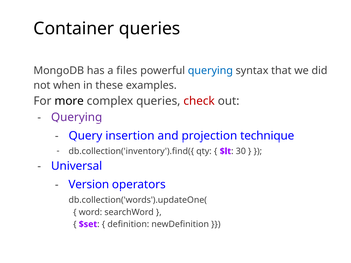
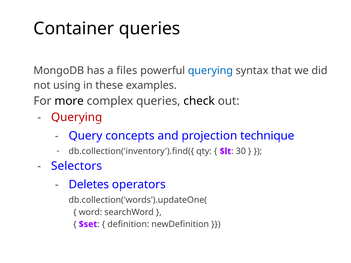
when: when -> using (67, 85)
check colour: red -> black (199, 101)
Querying colour: purple -> red (77, 117)
insertion: insertion -> concepts (130, 136)
Universal: Universal -> Selectors (77, 166)
Version: Version -> Deletes (89, 185)
